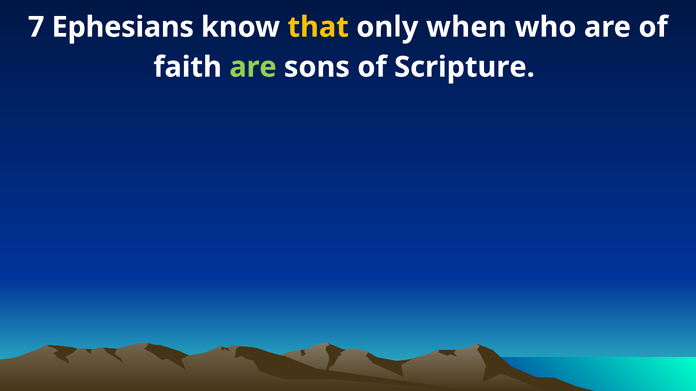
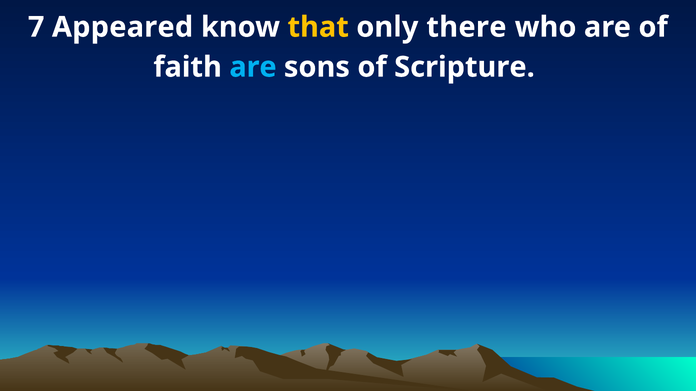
Ephesians: Ephesians -> Appeared (123, 27)
when: when -> there (466, 27)
are colour: light green -> light blue (253, 67)
